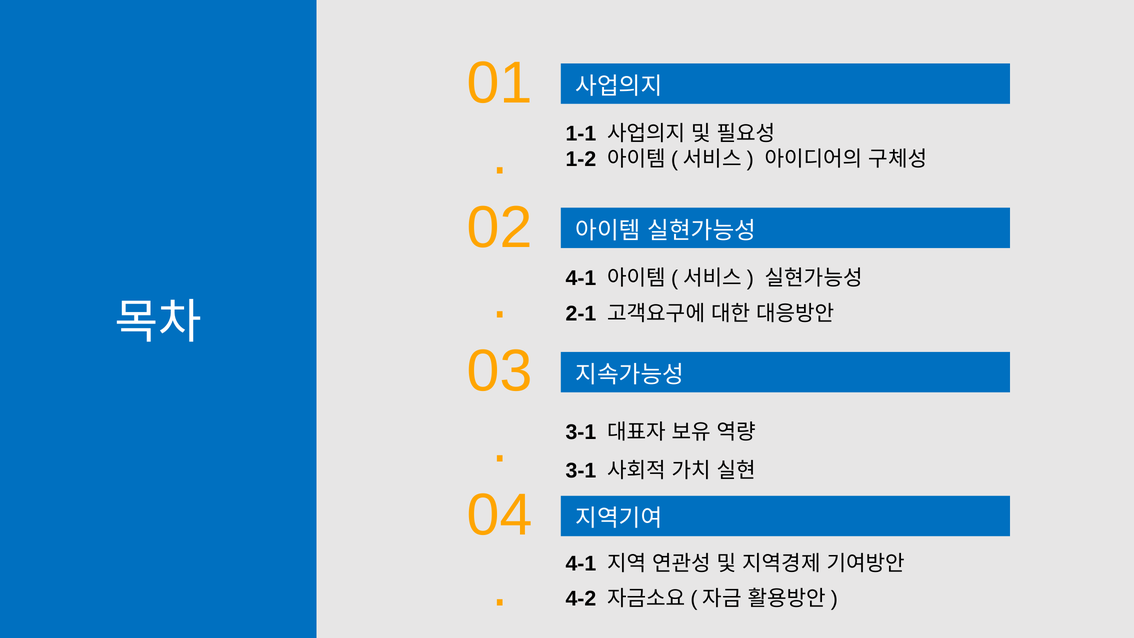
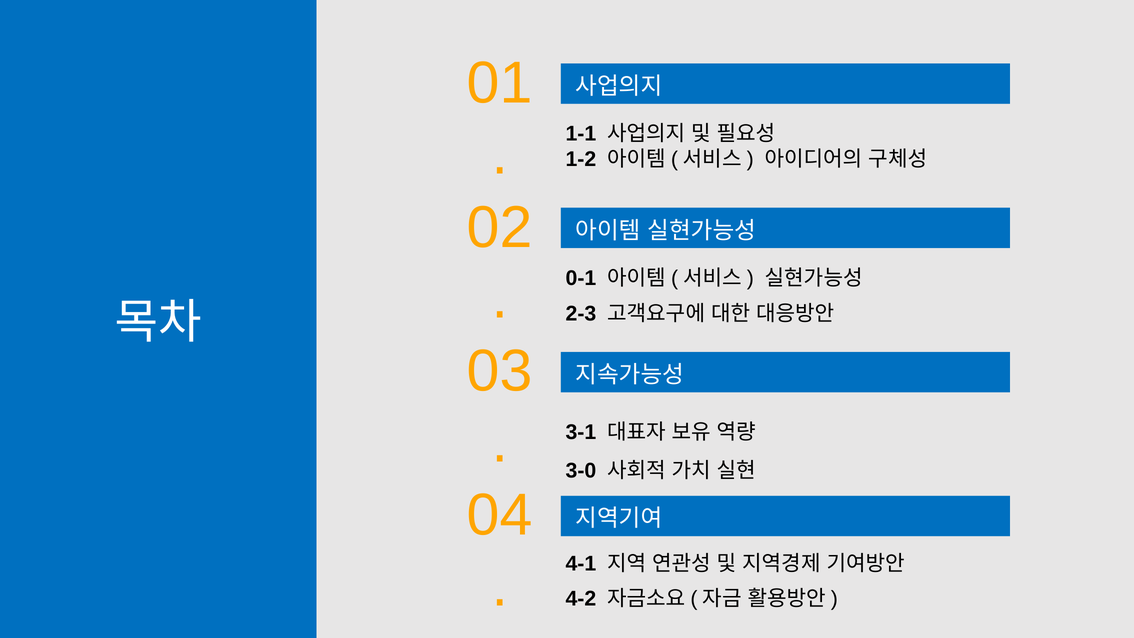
4-1: 4-1 -> 0-1 (581, 278)
2-1: 2-1 -> 2-3 (581, 313)
3-1: 3-1 -> 3-0 (581, 470)
